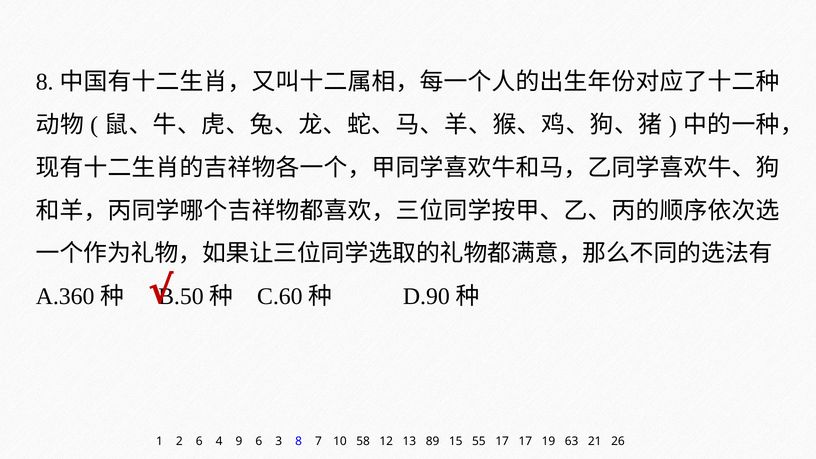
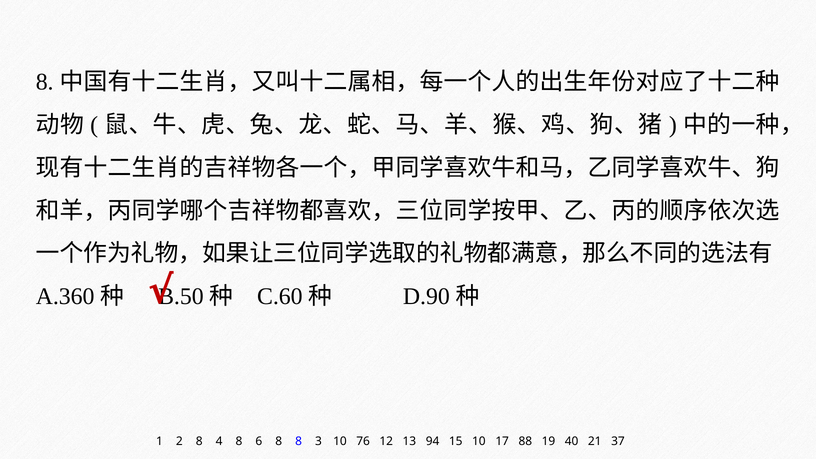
2 6: 6 -> 8 (199, 441)
4 9: 9 -> 8 (239, 441)
6 3: 3 -> 8 (279, 441)
7: 7 -> 3 (318, 441)
58: 58 -> 76 (363, 441)
89: 89 -> 94 (433, 441)
15 55: 55 -> 10 (479, 441)
17 17: 17 -> 88 (525, 441)
63: 63 -> 40 (572, 441)
26: 26 -> 37 (618, 441)
